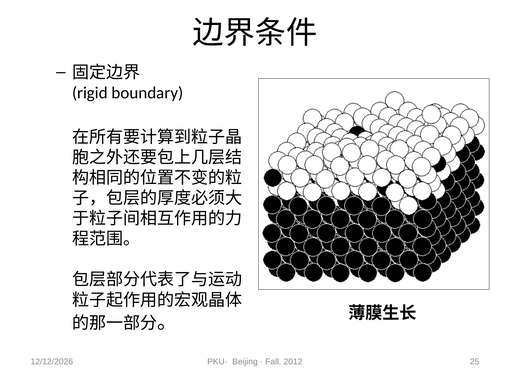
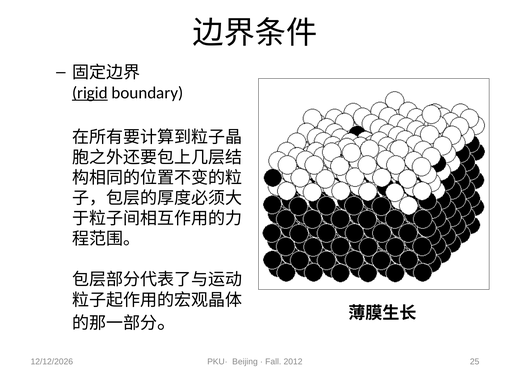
rigid underline: none -> present (90, 93)
